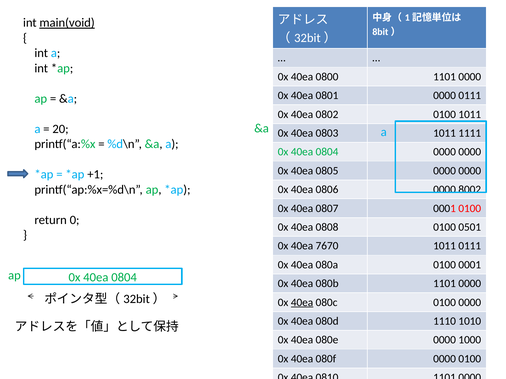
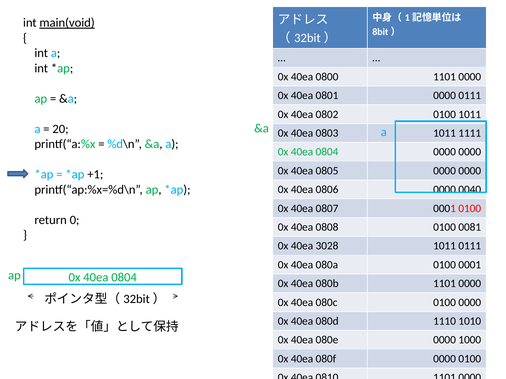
8002: 8002 -> 0040 (470, 190)
0501: 0501 -> 0081 (470, 227)
7670: 7670 -> 3028 (327, 246)
40ea underline: present -> none (302, 303)
